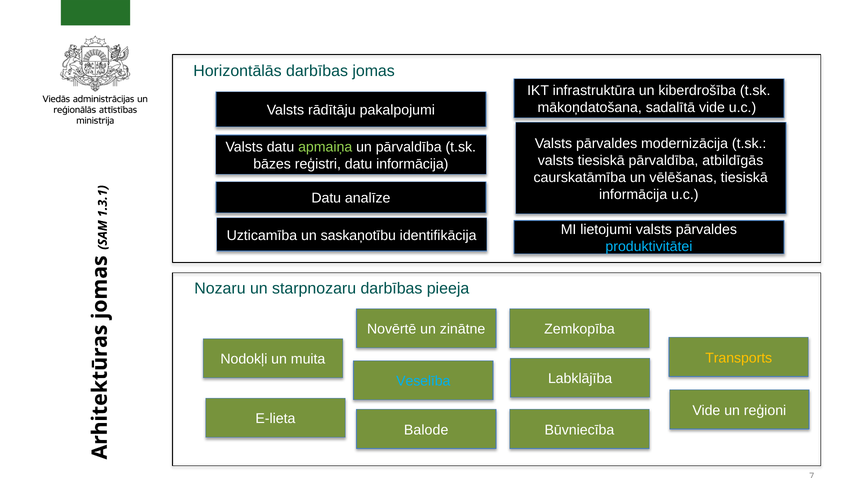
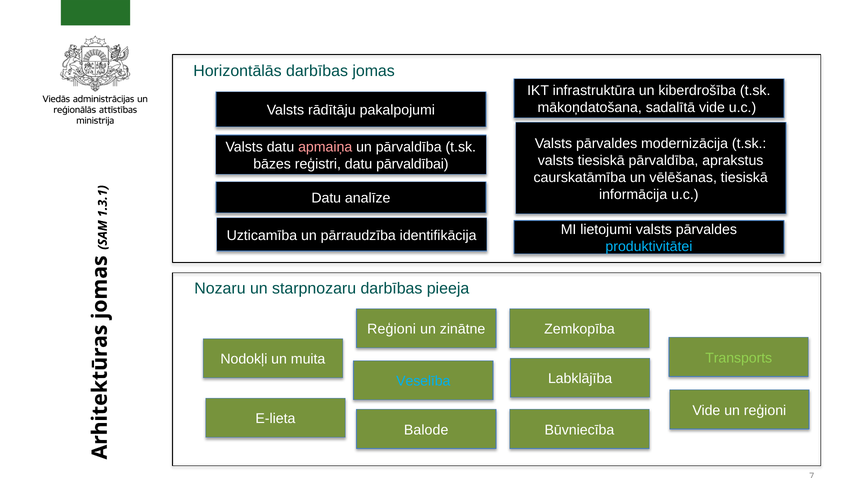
apmaiņa colour: light green -> pink (325, 147)
atbildīgās: atbildīgās -> aprakstus (733, 160)
datu informācija: informācija -> pārvaldībai (412, 164)
saskaņotību: saskaņotību -> pārraudzība (358, 235)
Novērtē: Novērtē -> Reģioni (392, 329)
Transports colour: yellow -> light green (739, 358)
